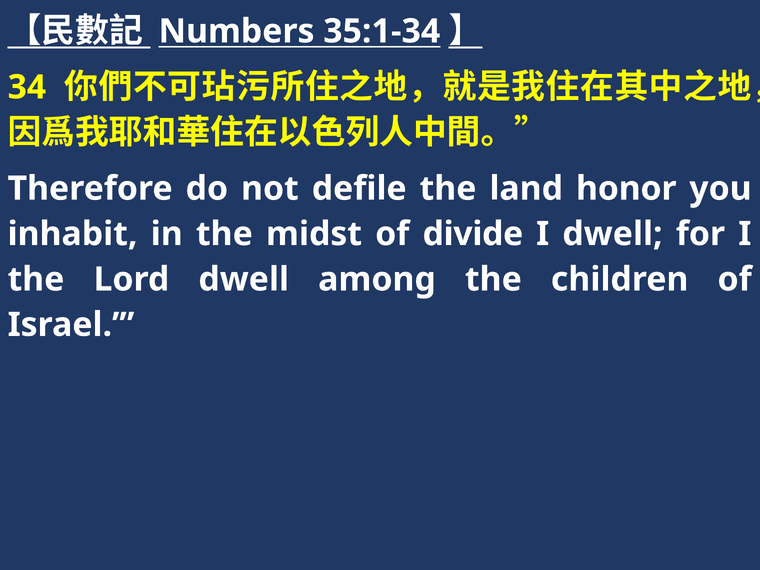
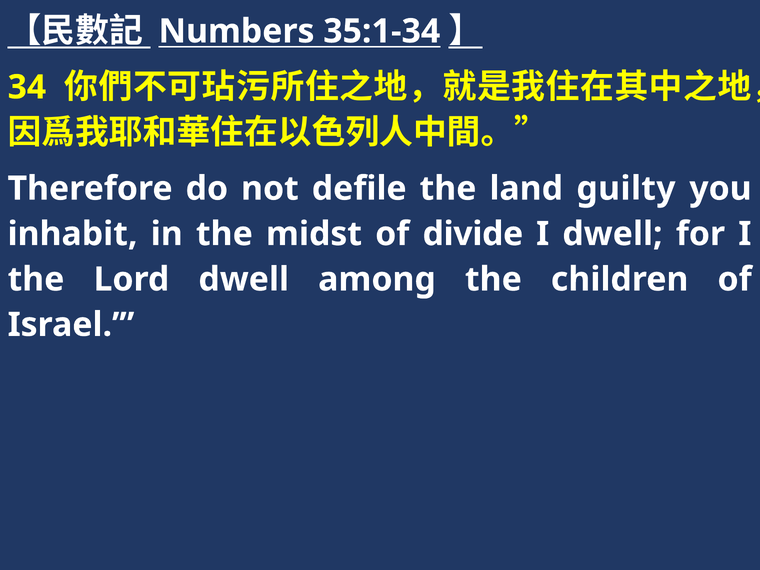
honor: honor -> guilty (626, 189)
